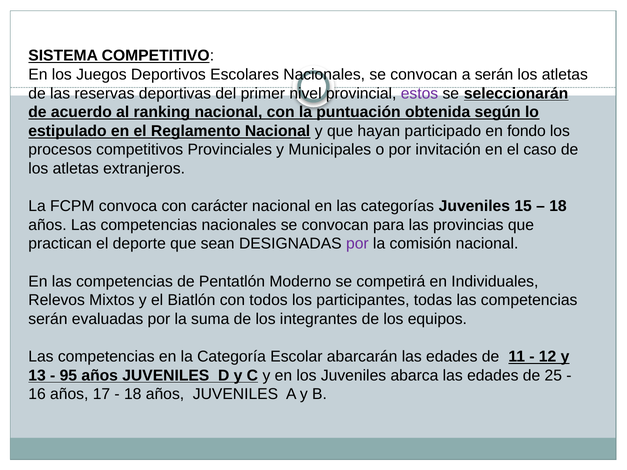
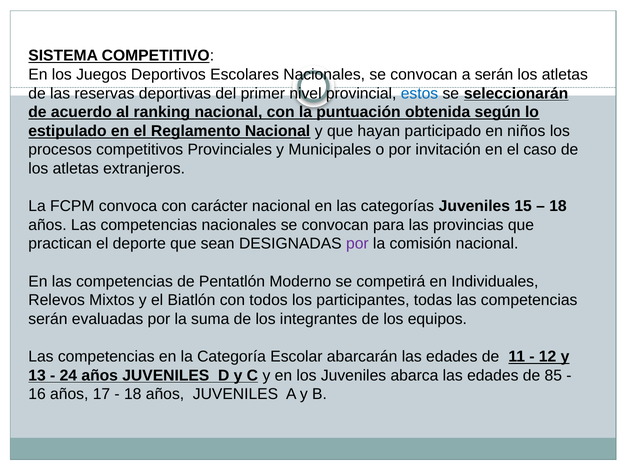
estos colour: purple -> blue (419, 93)
fondo: fondo -> niños (526, 131)
95: 95 -> 24 (68, 376)
25: 25 -> 85 (553, 376)
